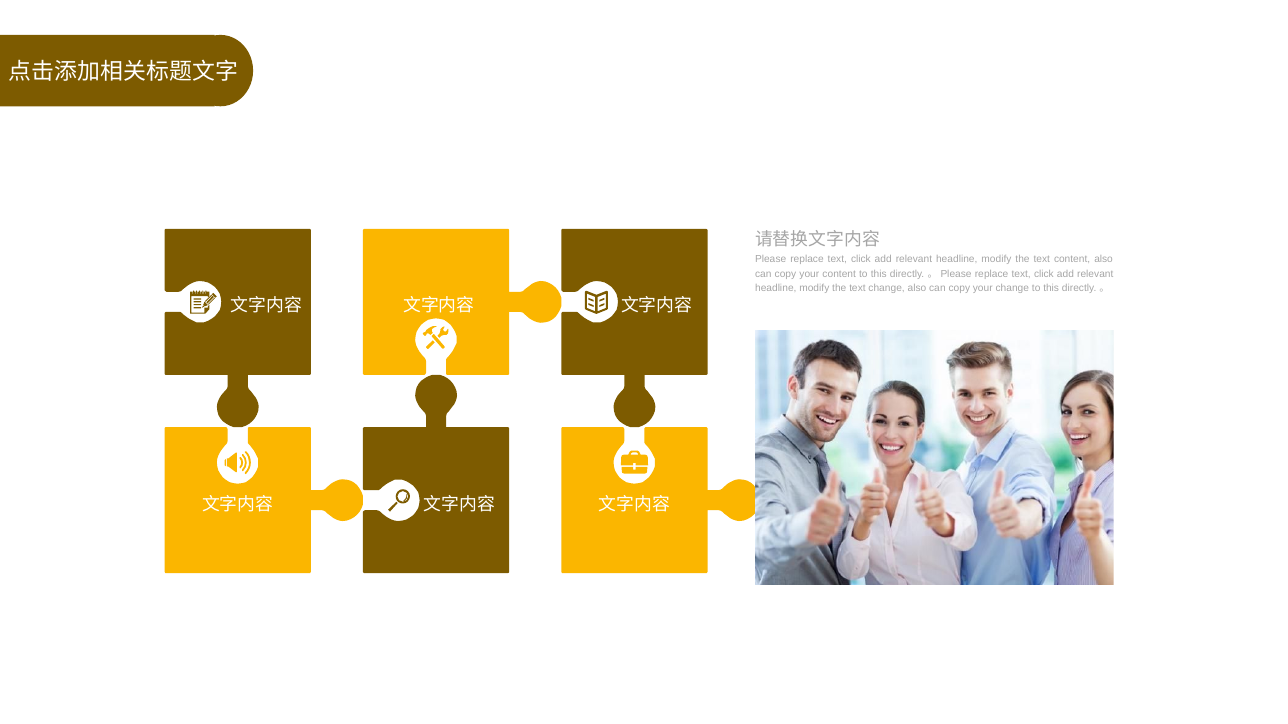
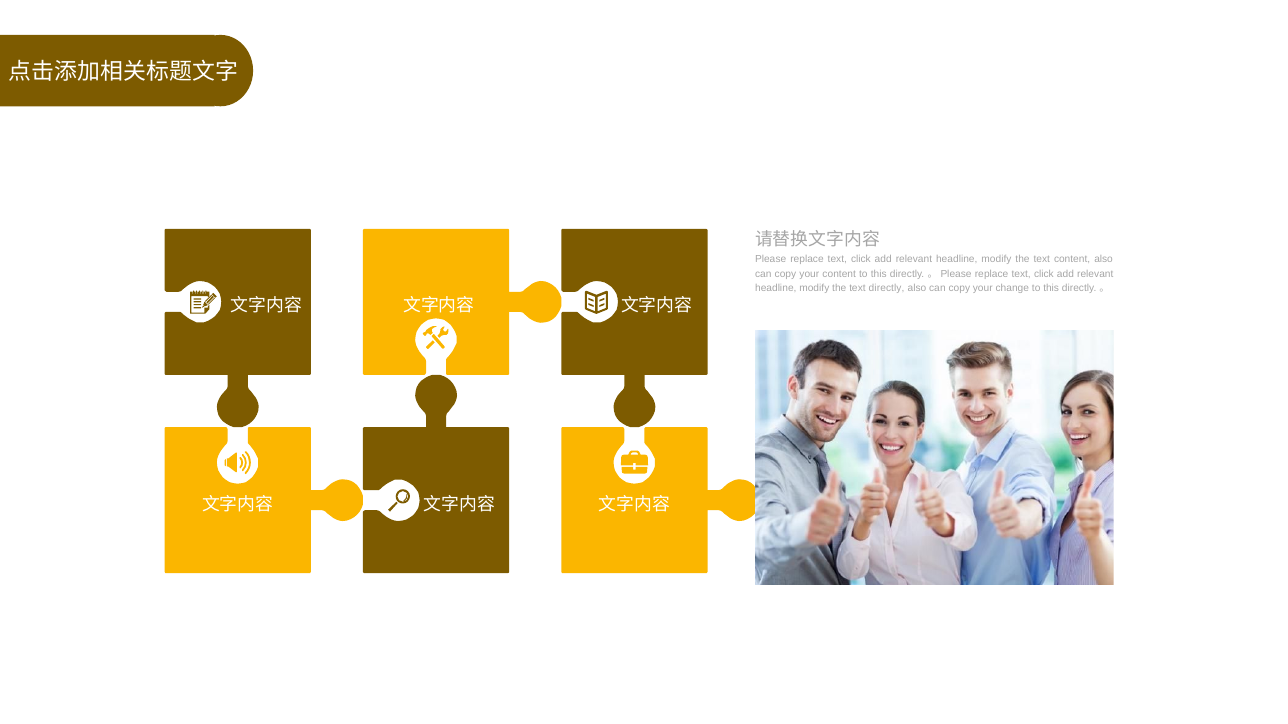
text change: change -> directly (887, 289)
